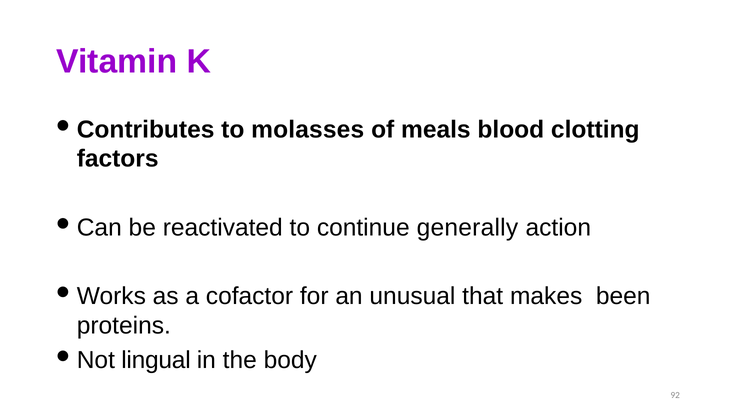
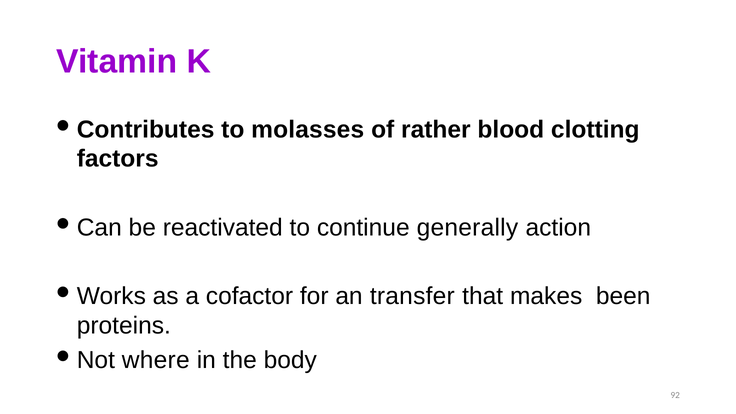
meals: meals -> rather (436, 129)
unusual: unusual -> transfer (412, 296)
lingual: lingual -> where (156, 360)
